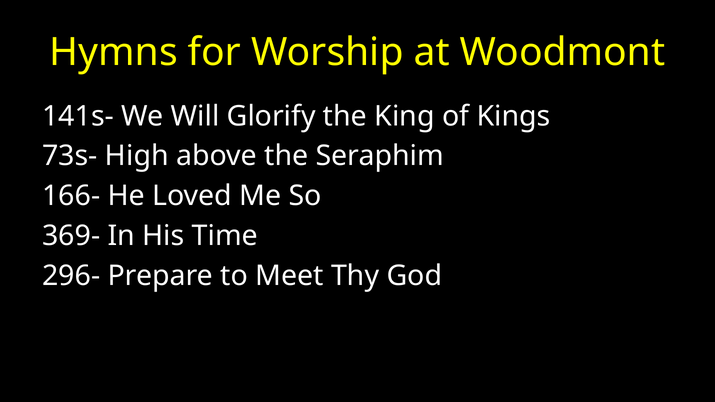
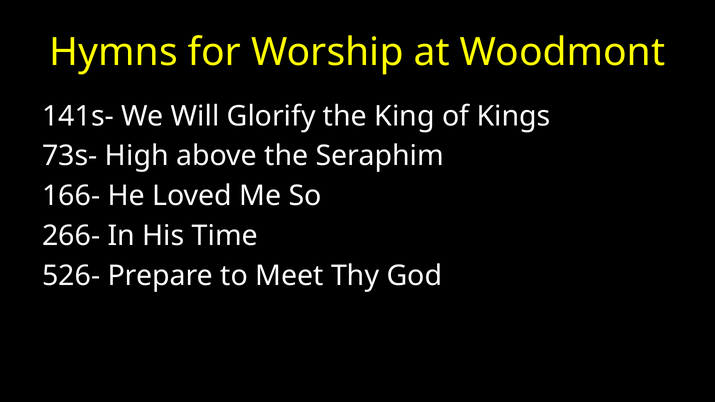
369-: 369- -> 266- (71, 236)
296-: 296- -> 526- (71, 276)
